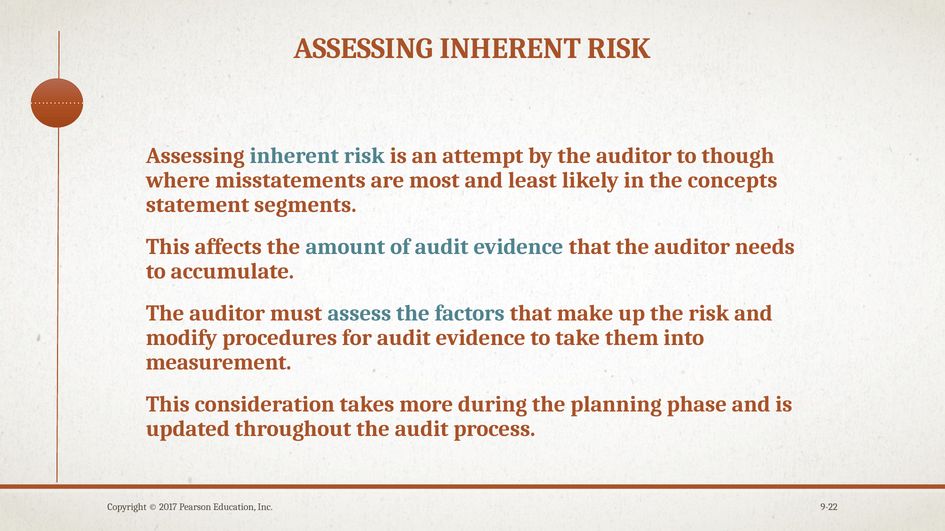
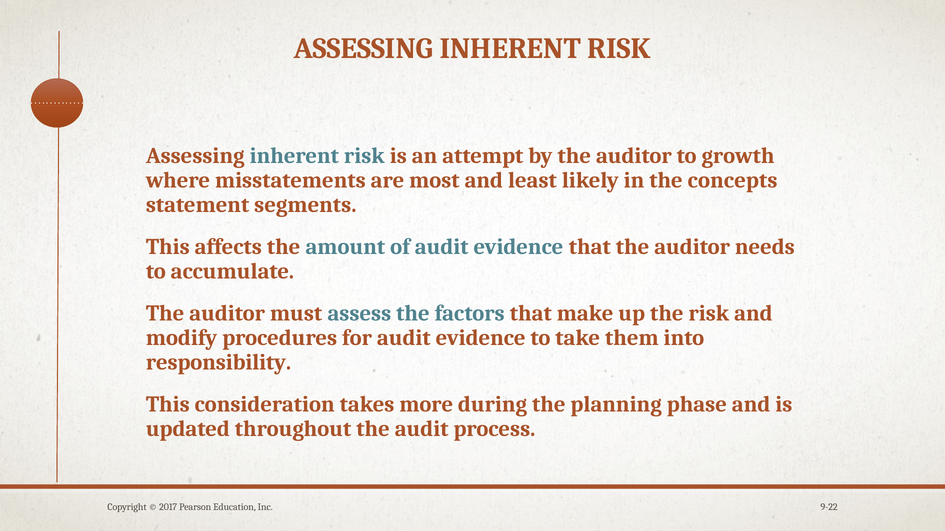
though: though -> growth (738, 156)
measurement: measurement -> responsibility (218, 363)
